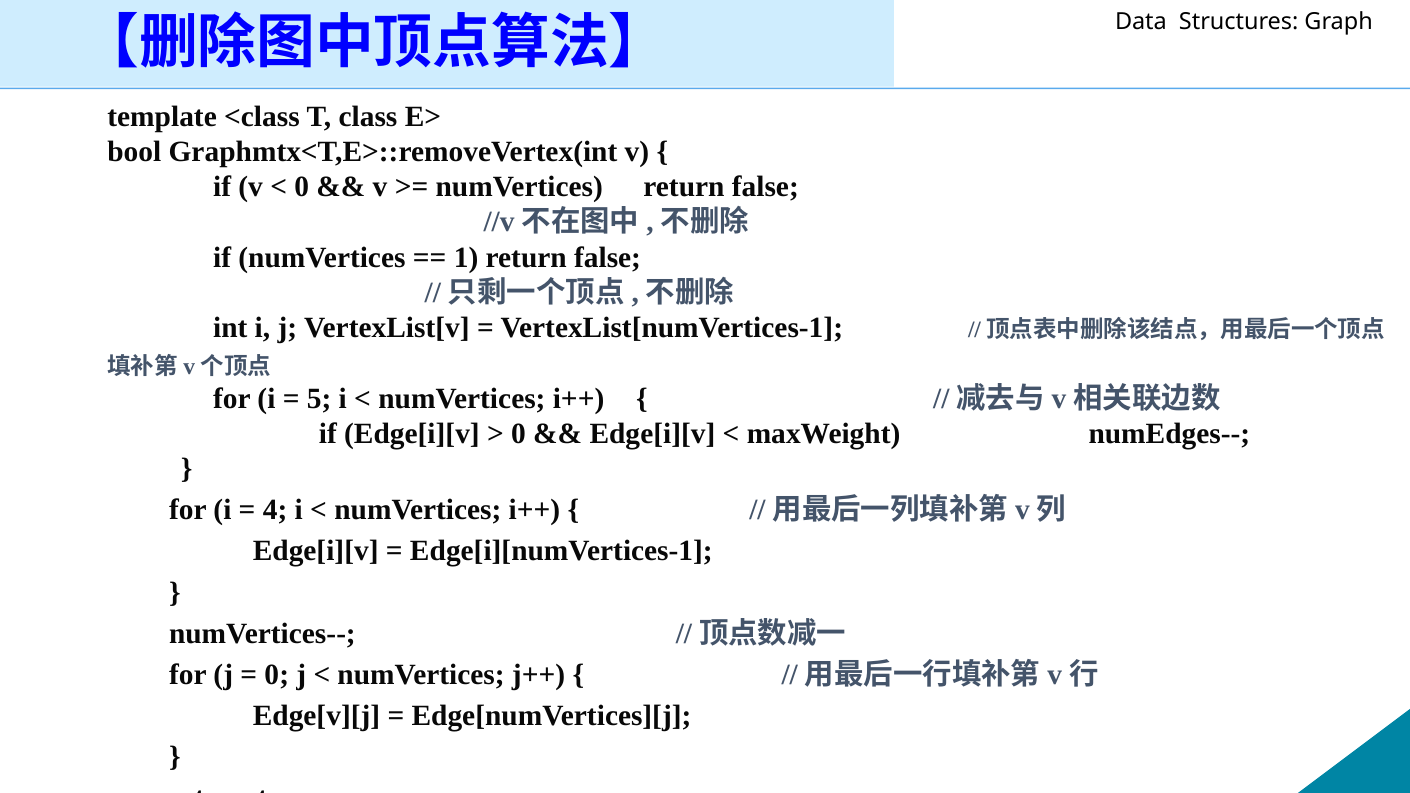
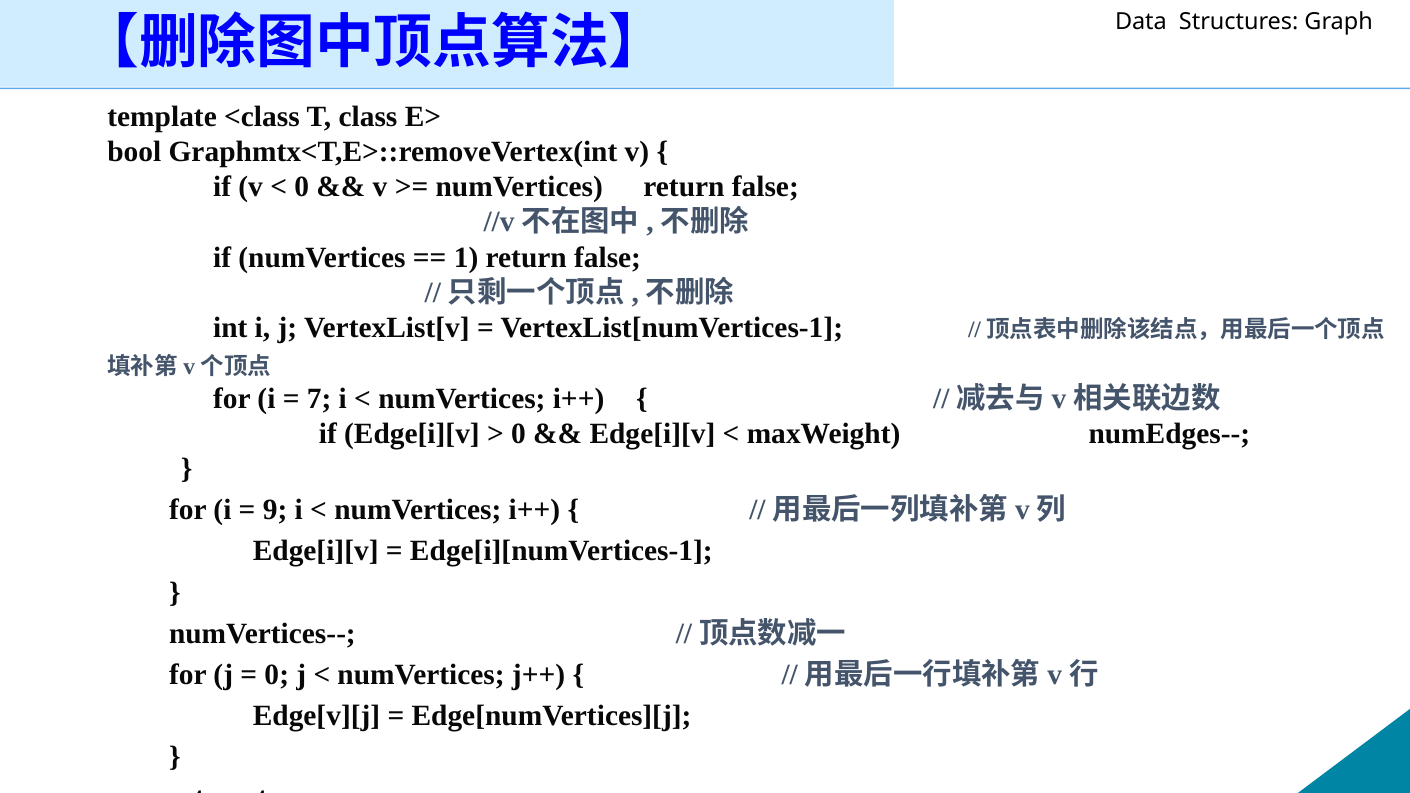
5: 5 -> 7 (319, 398)
4: 4 -> 9 (275, 510)
